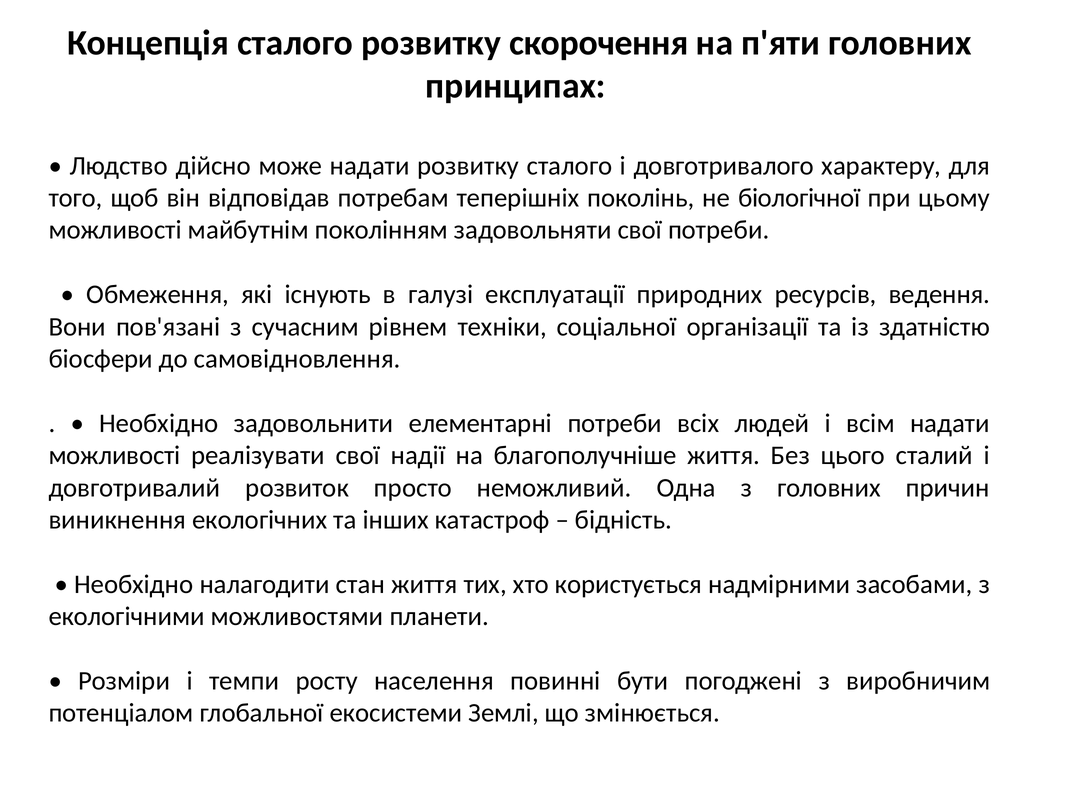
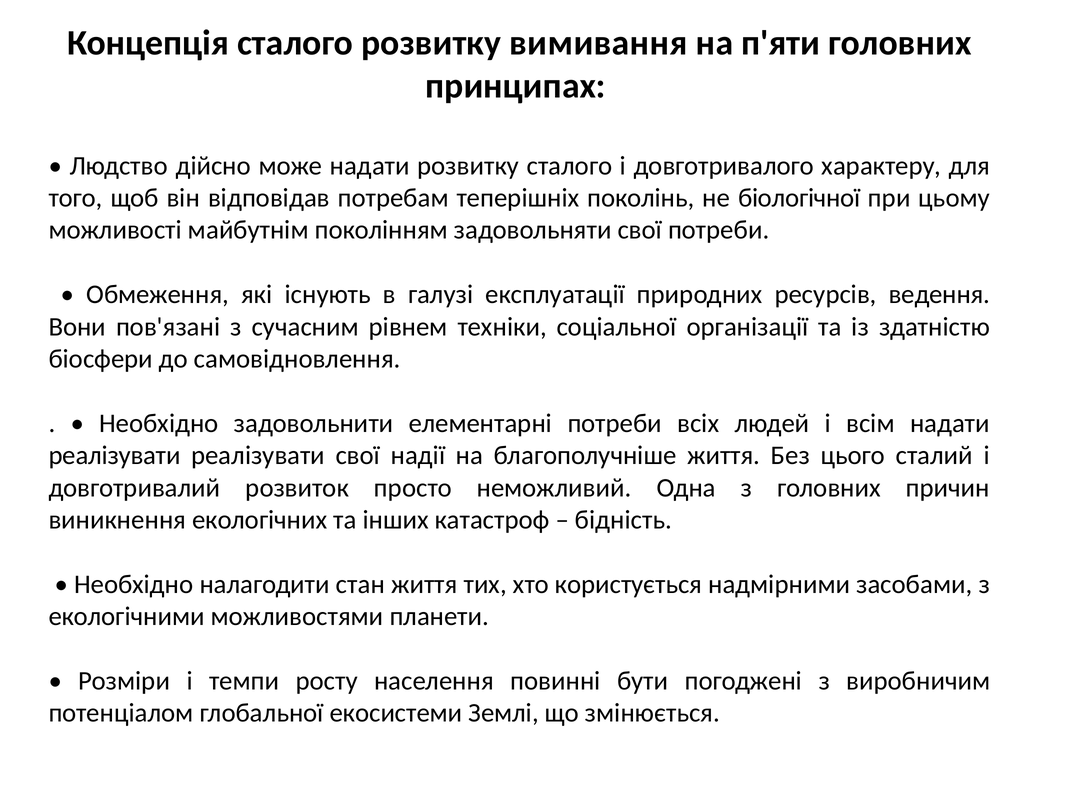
скорочення: скорочення -> вимивання (598, 43)
можливості: можливості -> реалізувати (115, 455)
